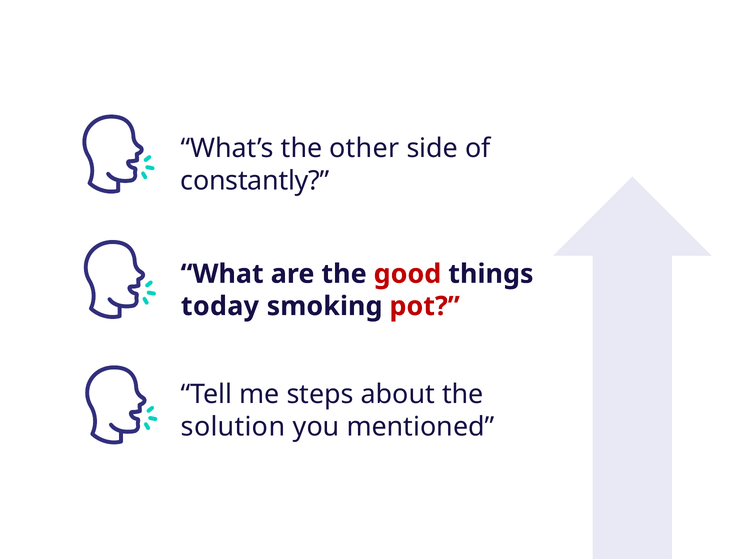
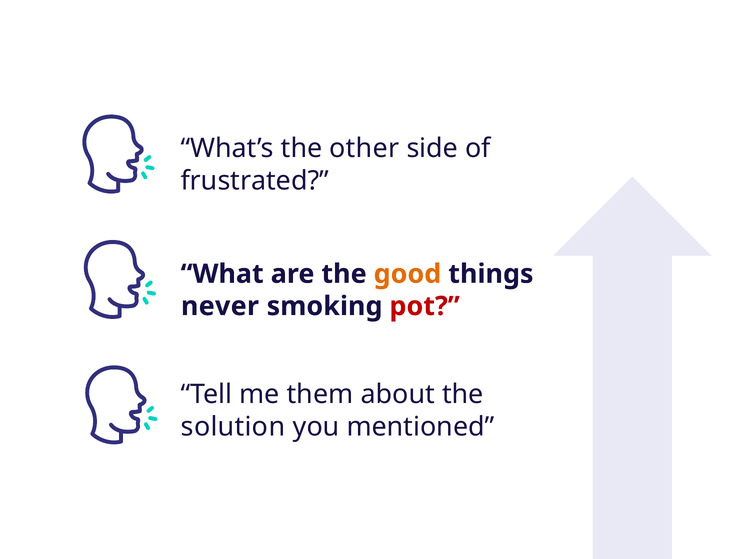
constantly: constantly -> frustrated (255, 181)
good colour: red -> orange (407, 274)
today: today -> never (220, 306)
steps: steps -> them (320, 394)
